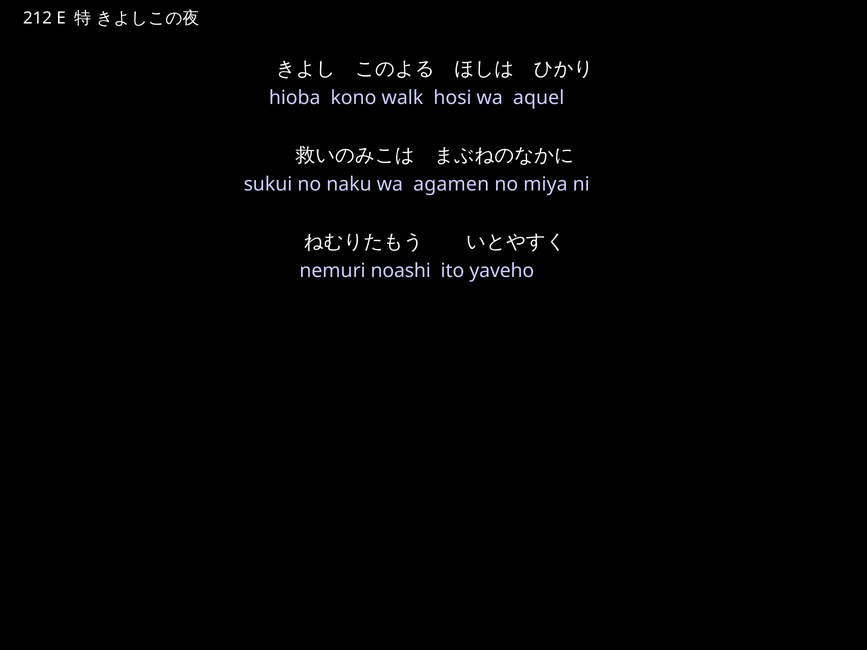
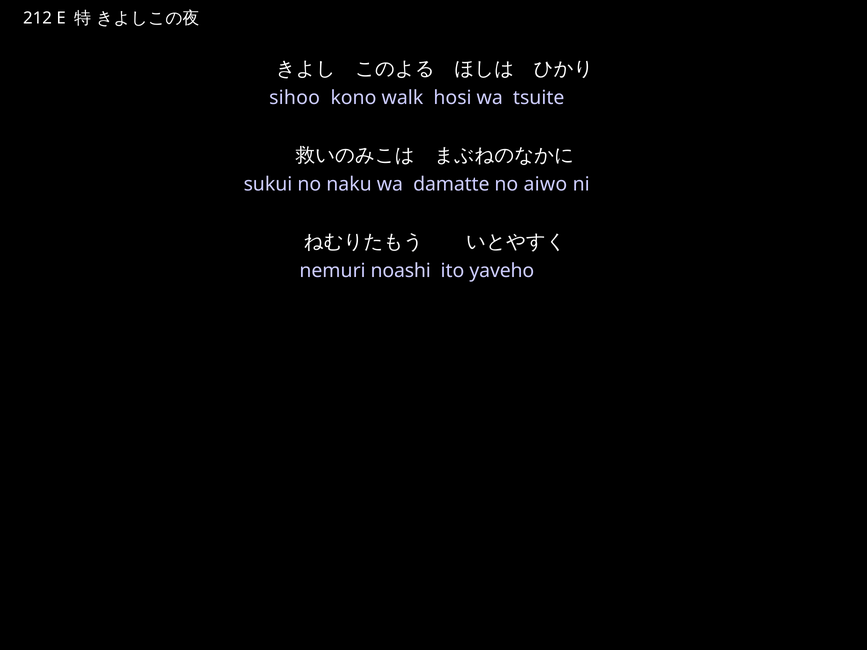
hioba: hioba -> sihoo (295, 98)
aquel: aquel -> tsuite (539, 98)
agamen: agamen -> damatte (451, 184)
miya: miya -> aiwo (545, 184)
